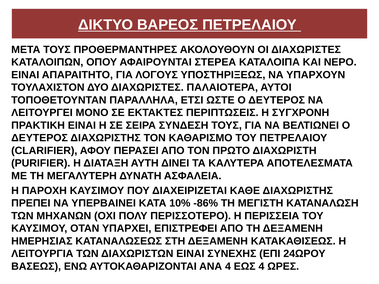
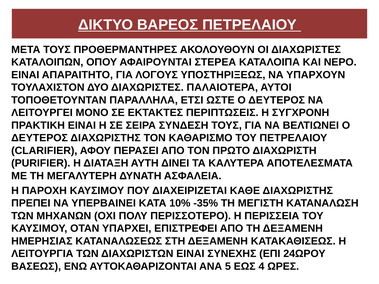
-86%: -86% -> -35% (206, 203)
ΑΝΑ 4: 4 -> 5 (228, 267)
